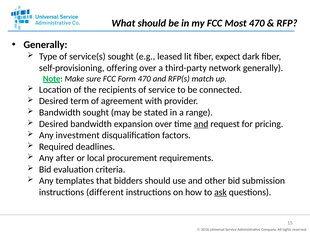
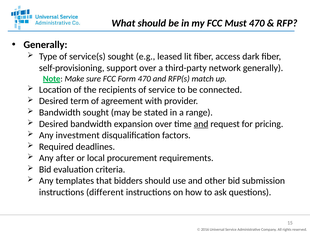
Most: Most -> Must (236, 23)
expect: expect -> access (228, 56)
offering: offering -> support (122, 68)
ask underline: present -> none (220, 192)
